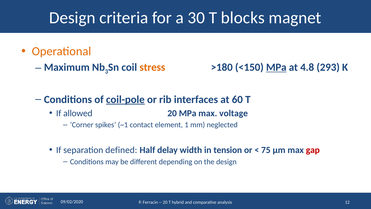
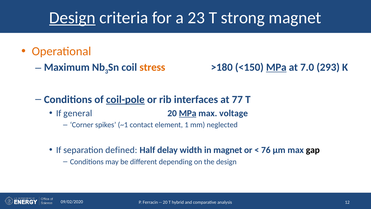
Design underline: none -> present (72, 18)
30: 30 -> 23 (196, 18)
blocks: blocks -> strong (243, 18)
4.8: 4.8 -> 7.0 (307, 67)
60: 60 -> 77 (237, 99)
allowed: allowed -> general (78, 113)
MPa underline: none -> present (188, 113)
in tension: tension -> magnet (228, 150)
75: 75 -> 76 (266, 150)
gap colour: red -> black (313, 150)
